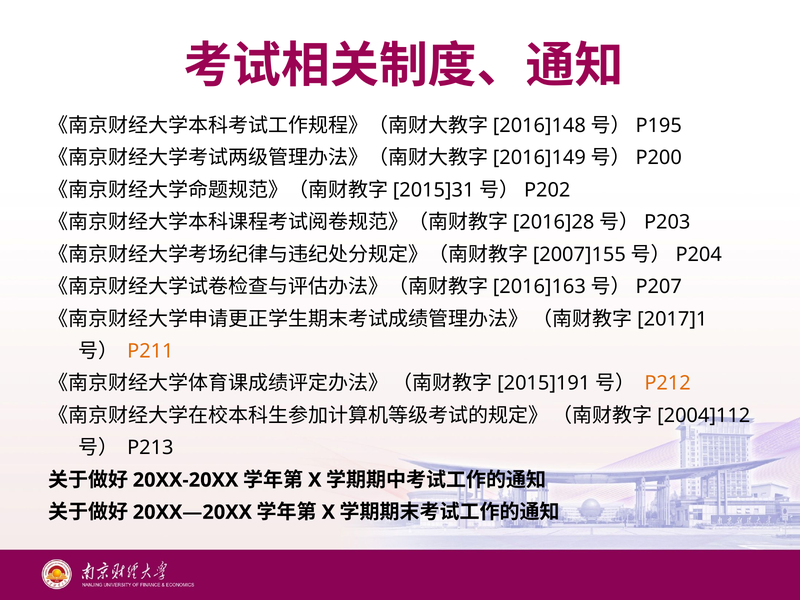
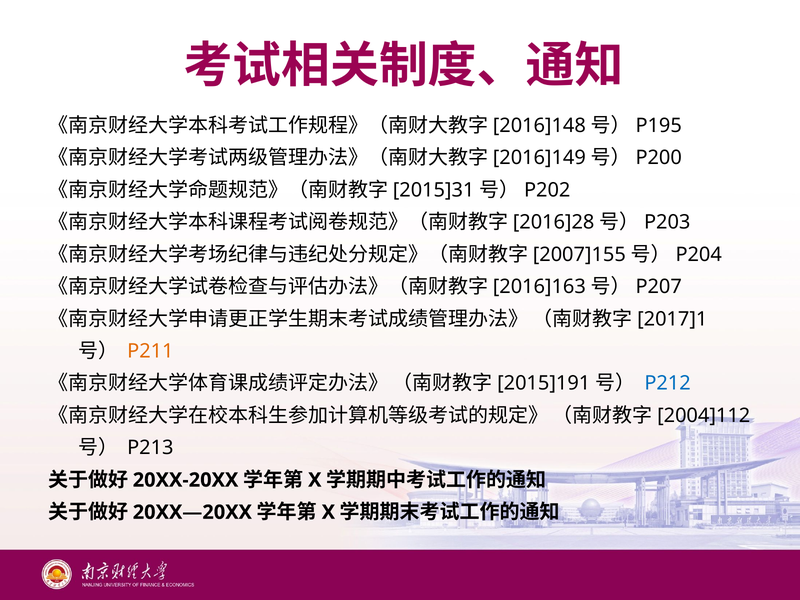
P212 colour: orange -> blue (668, 383)
